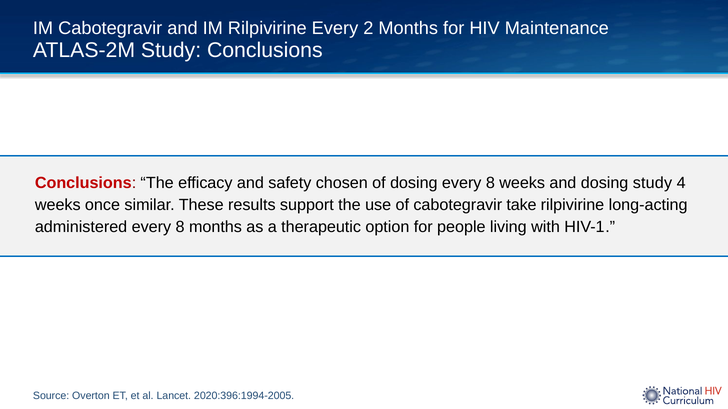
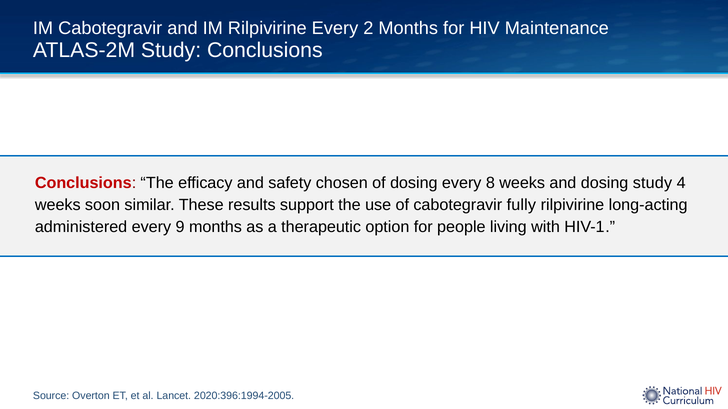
once: once -> soon (103, 205)
take: take -> fully (521, 205)
administered every 8: 8 -> 9 (180, 227)
